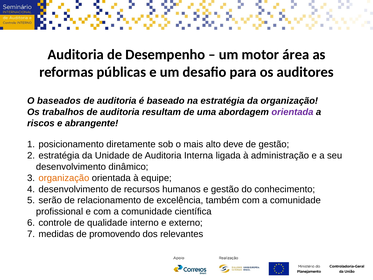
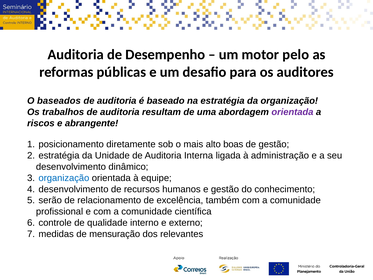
área: área -> pelo (296, 54)
deve: deve -> boas (233, 144)
organização colour: orange -> blue (64, 178)
promovendo: promovendo -> mensuração (115, 234)
